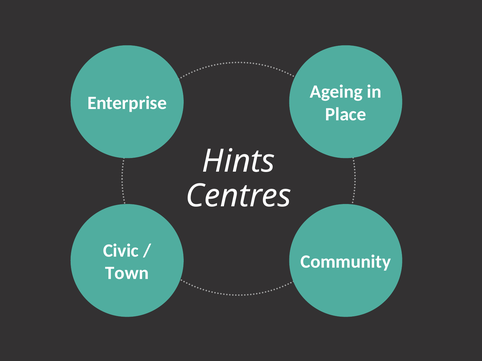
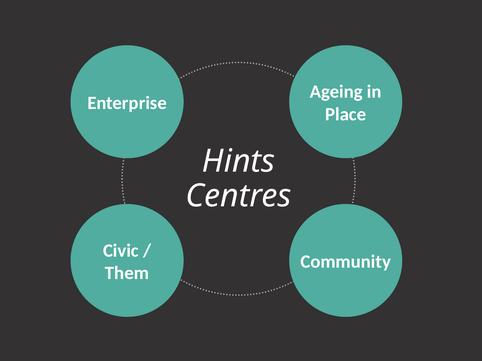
Town: Town -> Them (127, 273)
